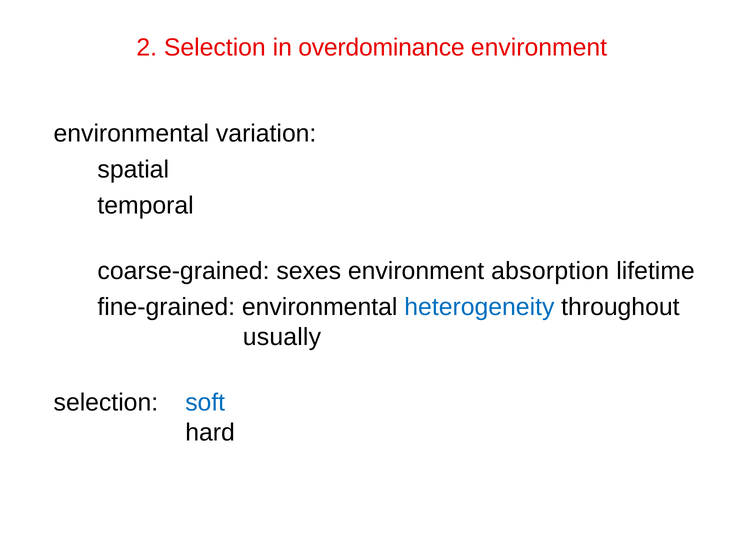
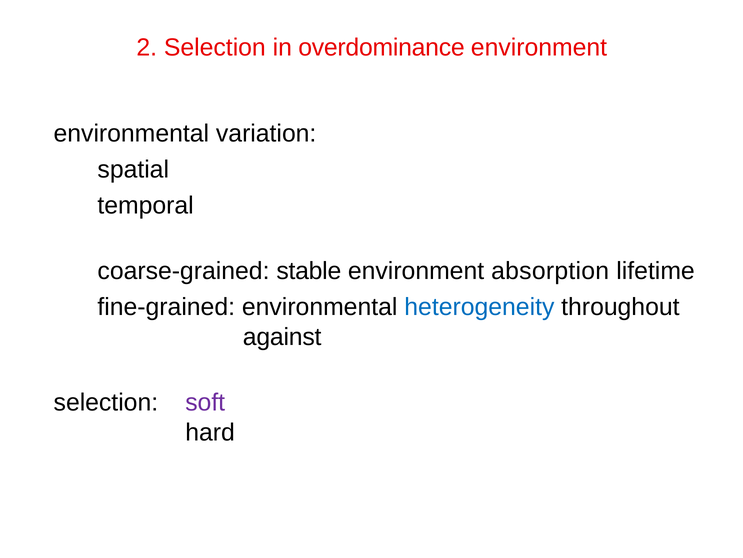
sexes: sexes -> stable (309, 271)
usually: usually -> against (282, 336)
soft colour: blue -> purple (205, 402)
